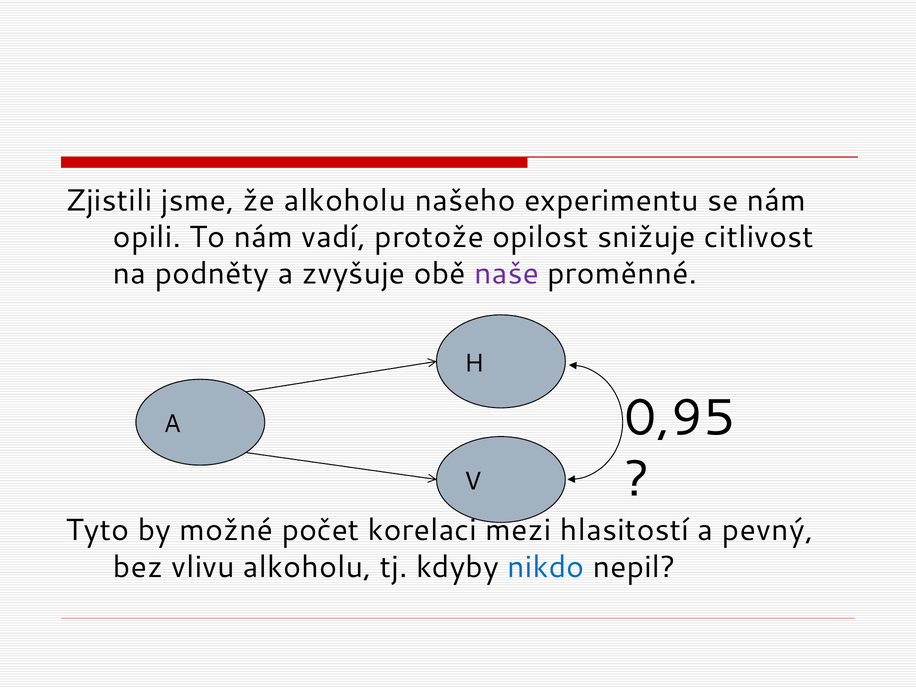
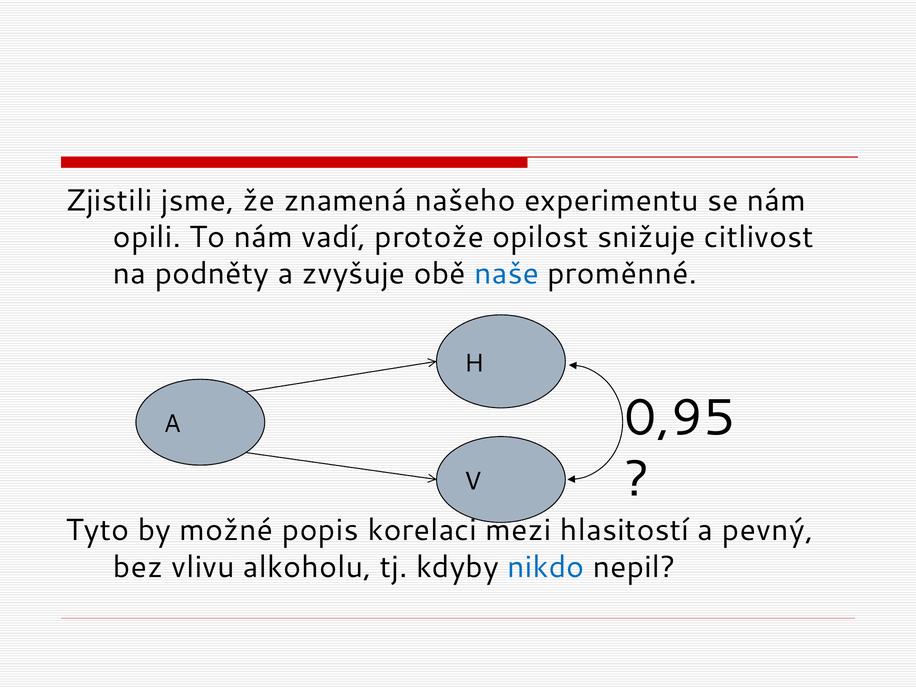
že alkoholu: alkoholu -> znamená (345, 201)
naše colour: purple -> blue (507, 274)
počet: počet -> popis (320, 530)
